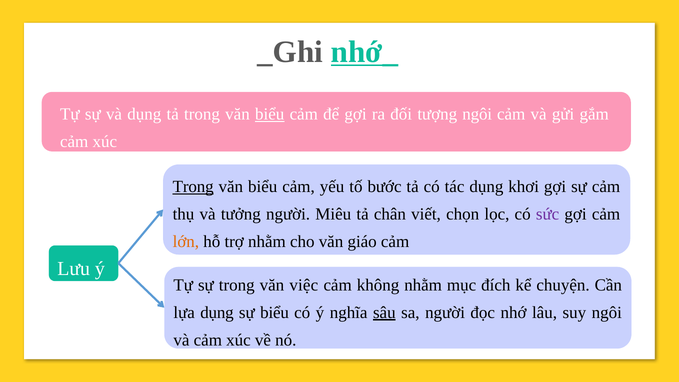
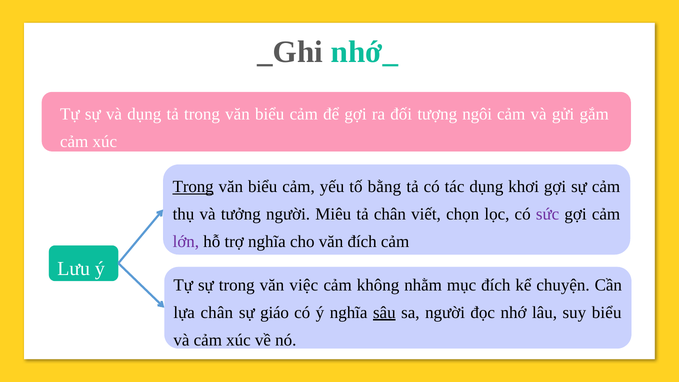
nhớ_ underline: present -> none (365, 52)
biểu underline: present -> none (270, 114)
bước: bước -> bằng (384, 187)
lớn colour: orange -> purple (186, 242)
trợ nhằm: nhằm -> nghĩa (267, 242)
văn giáo: giáo -> đích (362, 242)
lựa dụng: dụng -> chân (217, 312)
sự biểu: biểu -> giáo (275, 312)
suy ngôi: ngôi -> biểu (607, 312)
